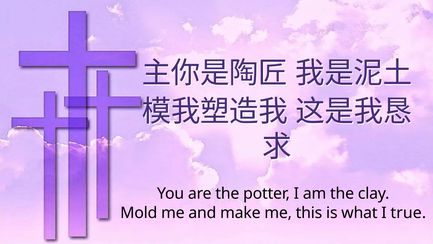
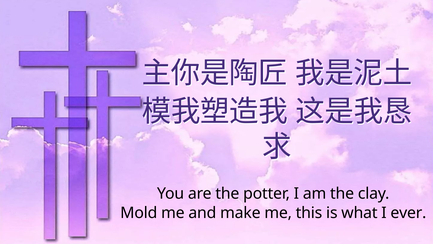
true: true -> ever (408, 213)
